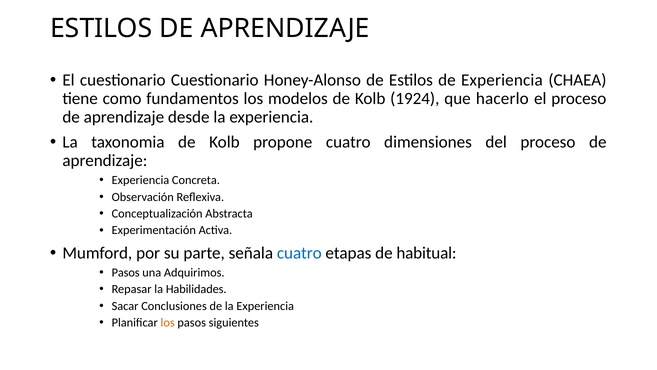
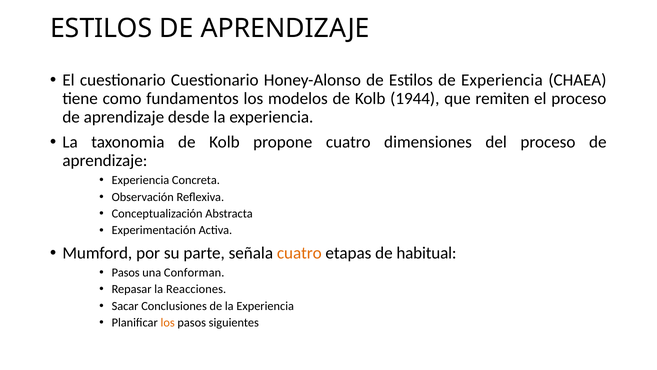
1924: 1924 -> 1944 (415, 98)
hacerlo: hacerlo -> remiten (503, 98)
cuatro colour: blue -> orange (299, 253)
Adquirimos: Adquirimos -> Conforman (194, 272)
Habilidades: Habilidades -> Reacciones (196, 289)
